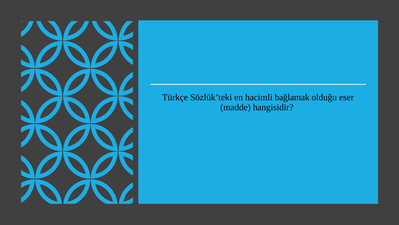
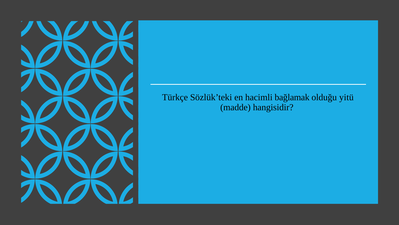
eser: eser -> yitü (346, 97)
